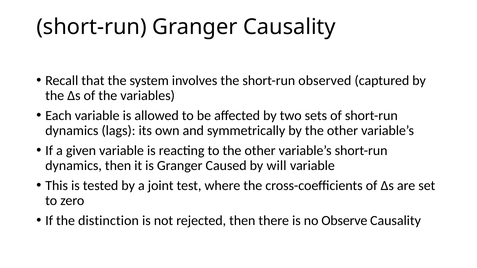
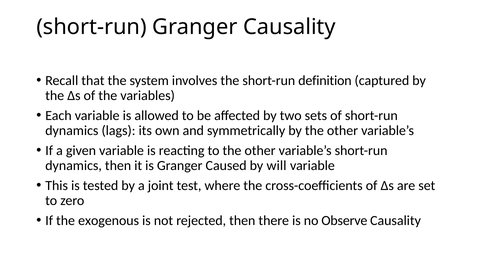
observed: observed -> definition (325, 81)
distinction: distinction -> exogenous (109, 221)
